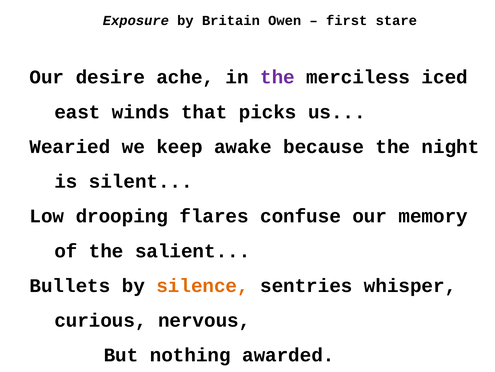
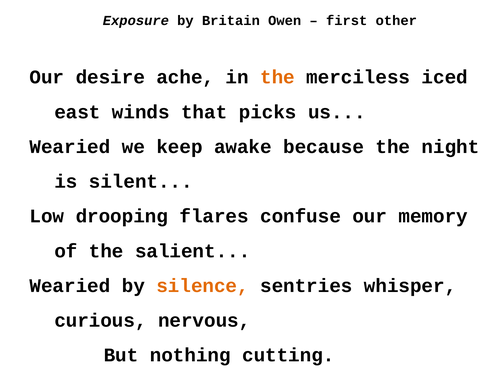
stare: stare -> other (396, 21)
the colour: purple -> orange (278, 77)
Bullets: Bullets -> Wearied (70, 285)
awarded: awarded -> cutting (288, 354)
